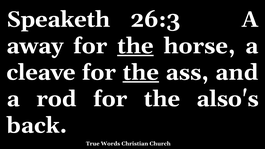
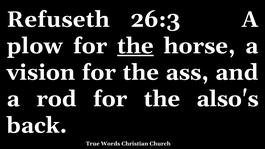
Speaketh: Speaketh -> Refuseth (58, 20)
away: away -> plow (35, 46)
cleave: cleave -> vision (41, 72)
the underline: present -> none (141, 72)
